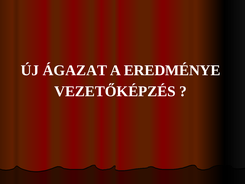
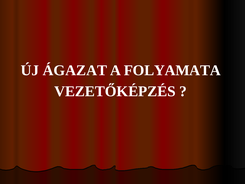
EREDMÉNYE: EREDMÉNYE -> FOLYAMATA (172, 70)
